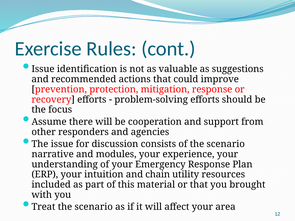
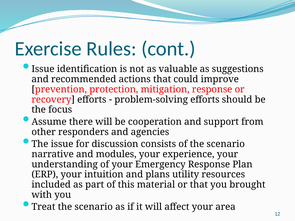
chain: chain -> plans (158, 175)
